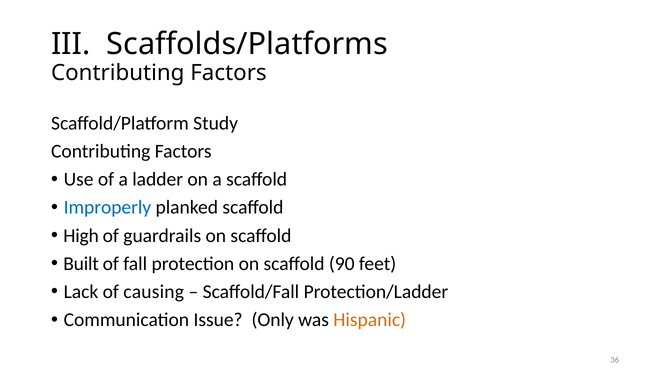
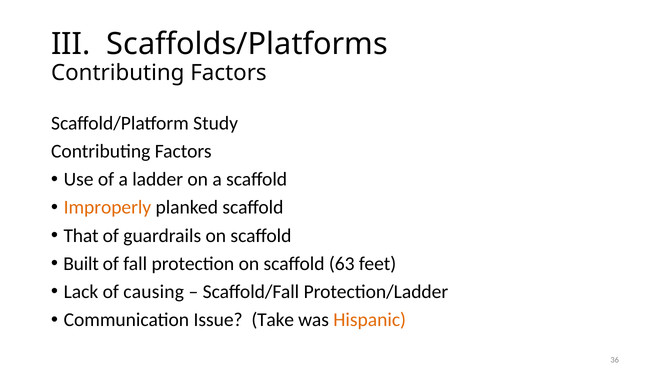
Improperly colour: blue -> orange (107, 207)
High: High -> That (81, 235)
90: 90 -> 63 (342, 264)
Only: Only -> Take (273, 320)
